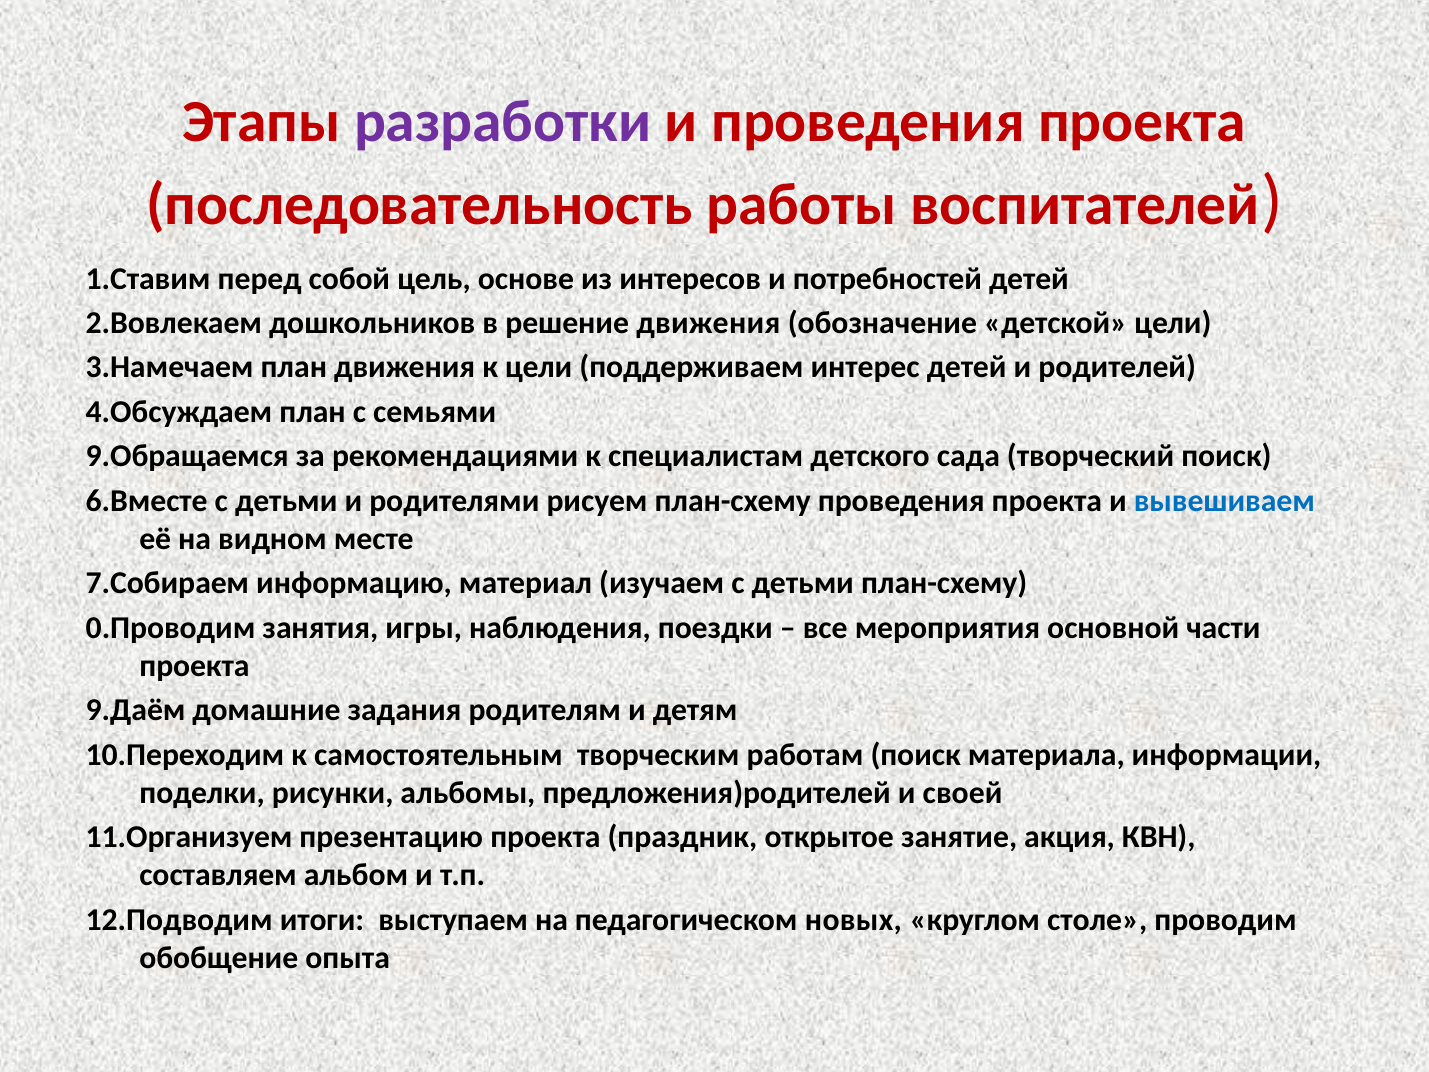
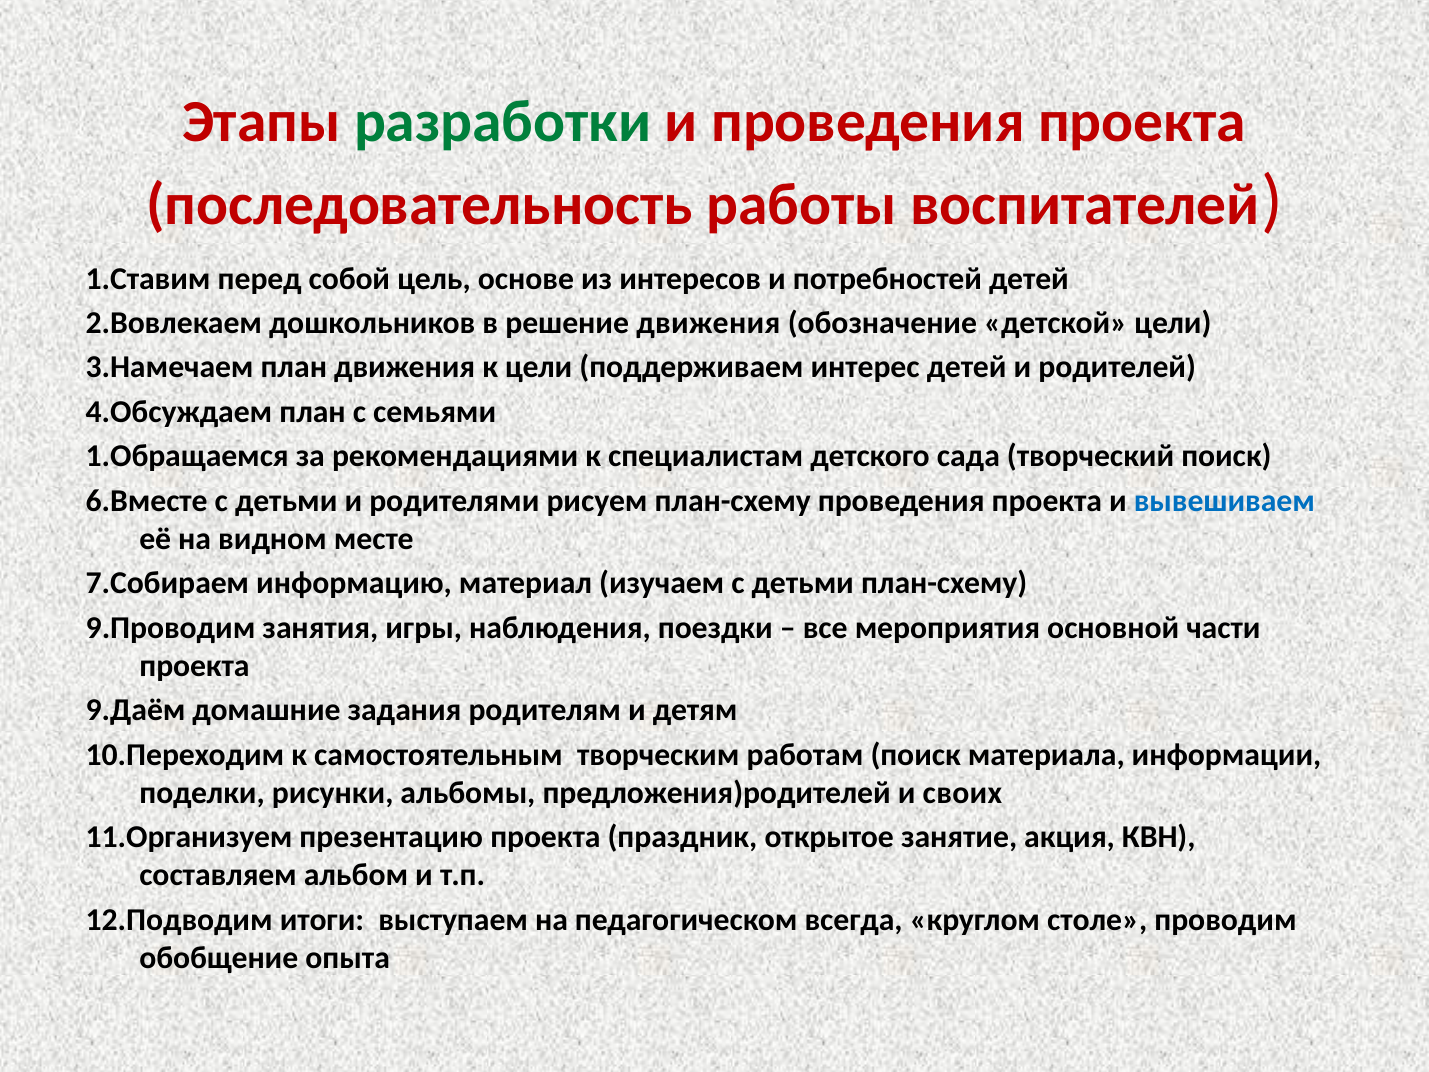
разработки colour: purple -> green (503, 121)
9.Обращаемся: 9.Обращаемся -> 1.Обращаемся (187, 456)
0.Проводим: 0.Проводим -> 9.Проводим (171, 628)
своей: своей -> своих (962, 793)
новых: новых -> всегда (854, 920)
